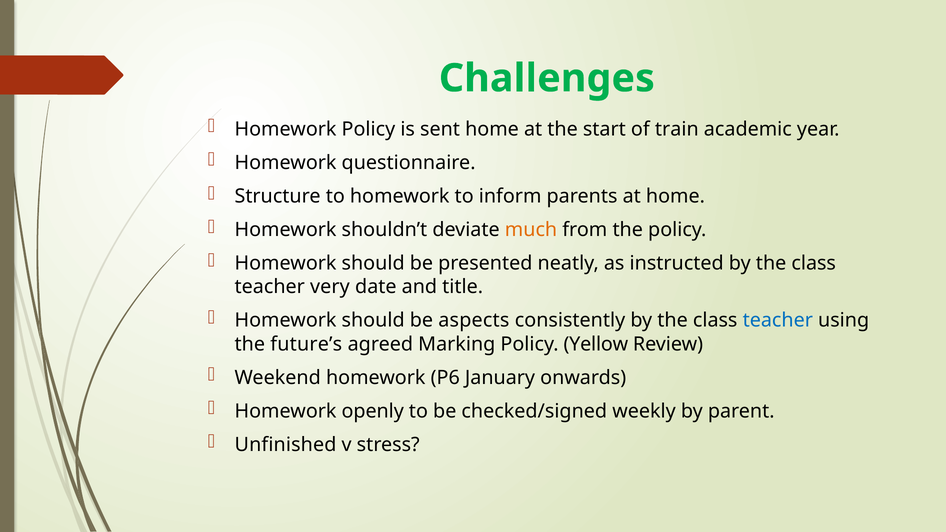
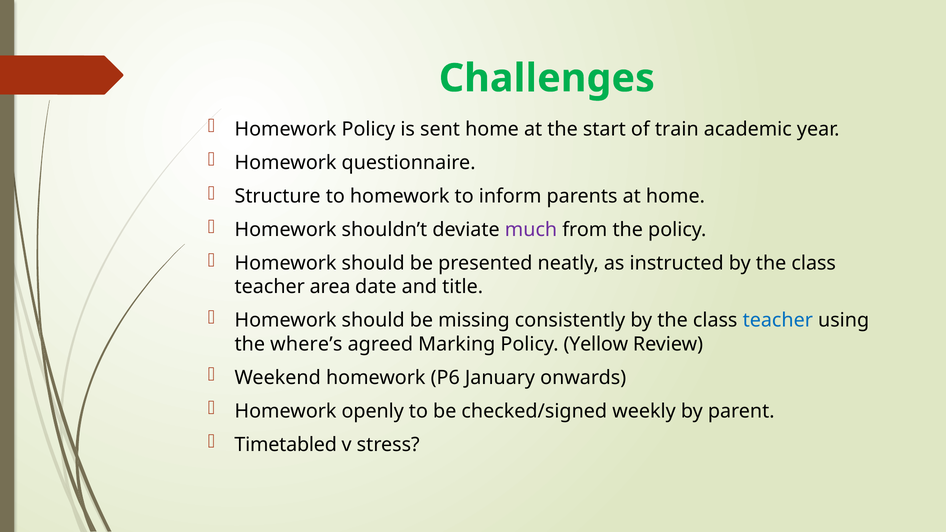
much colour: orange -> purple (531, 230)
very: very -> area (330, 287)
aspects: aspects -> missing (474, 320)
future’s: future’s -> where’s (306, 344)
Unfinished: Unfinished -> Timetabled (286, 445)
